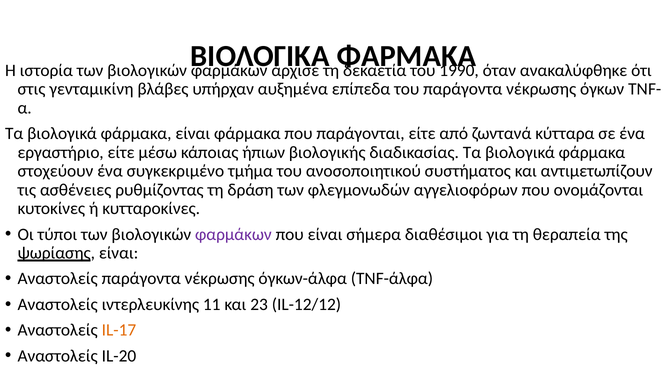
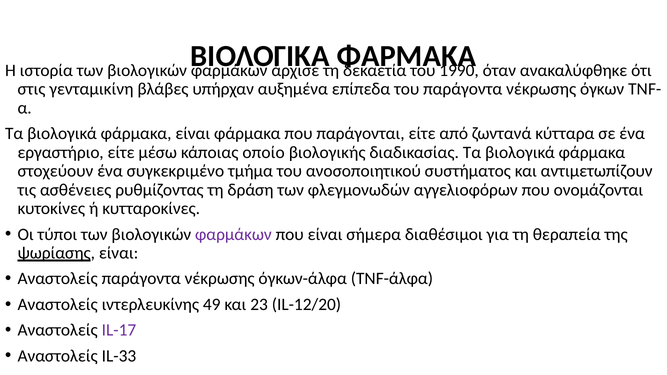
ήπιων: ήπιων -> οποίο (264, 152)
11: 11 -> 49 (212, 305)
IL-12/12: IL-12/12 -> IL-12/20 (306, 305)
IL-17 colour: orange -> purple (119, 330)
IL-20: IL-20 -> IL-33 (119, 356)
